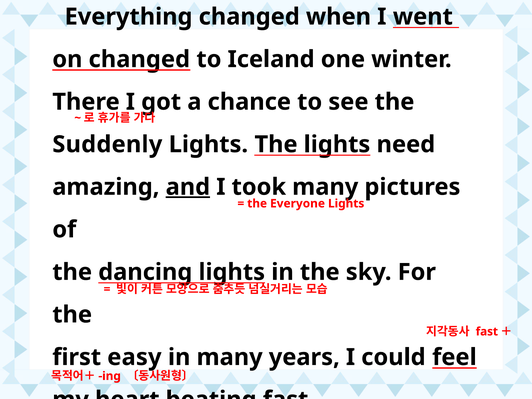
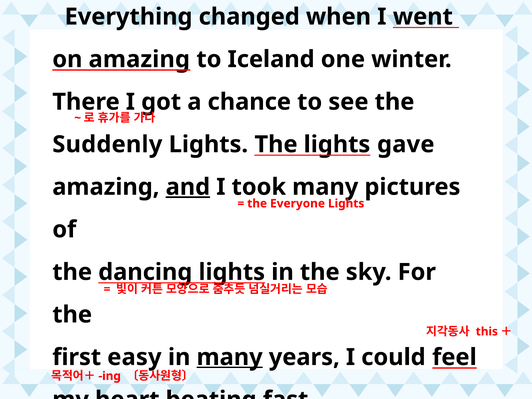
on changed: changed -> amazing (139, 59)
need: need -> gave (406, 144)
fast: fast -> this (487, 332)
many underline: none -> present (230, 357)
